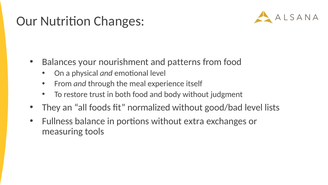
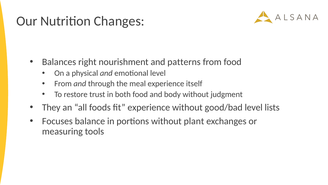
your: your -> right (87, 62)
fit normalized: normalized -> experience (149, 107)
Fullness: Fullness -> Focuses (57, 121)
extra: extra -> plant (194, 121)
